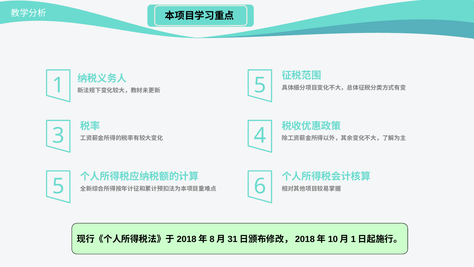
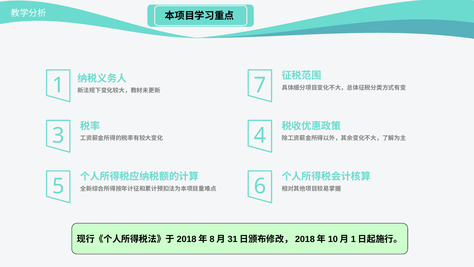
5: 5 -> 7 (260, 85)
